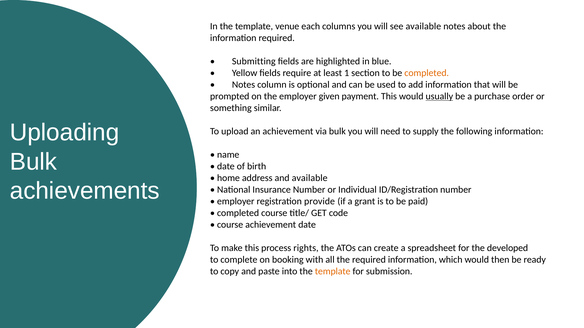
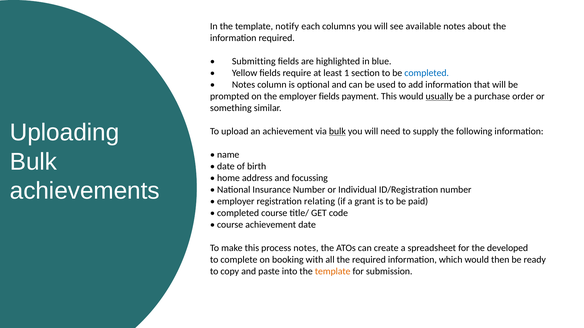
venue: venue -> notify (287, 26)
completed colour: orange -> blue (427, 73)
employer given: given -> fields (329, 96)
bulk underline: none -> present (337, 132)
and available: available -> focussing (310, 178)
provide: provide -> relating (320, 202)
process rights: rights -> notes (306, 248)
